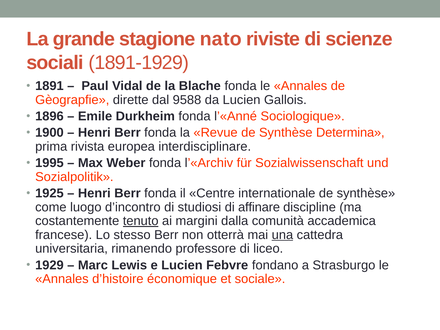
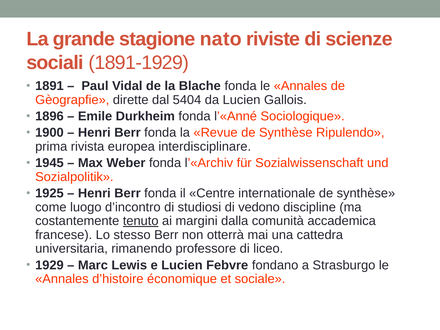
9588: 9588 -> 5404 (187, 100)
Determina: Determina -> Ripulendo (350, 133)
1995: 1995 -> 1945 (49, 163)
affinare: affinare -> vedono (259, 207)
una underline: present -> none (282, 235)
